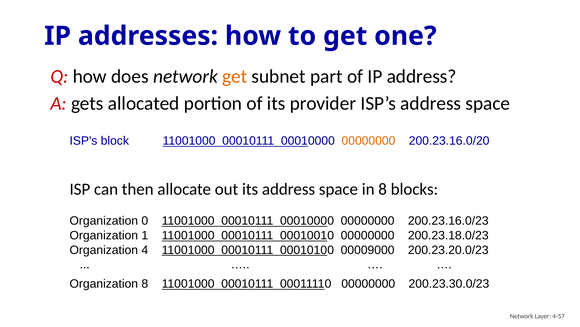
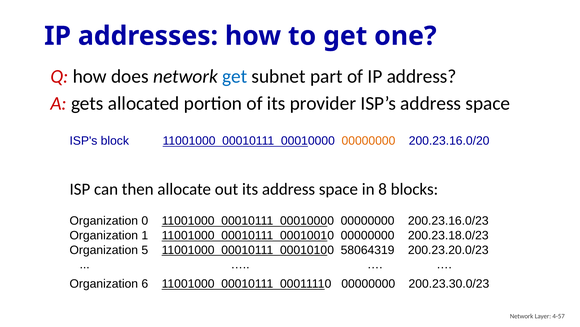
get colour: orange -> blue (235, 76)
4: 4 -> 5 (145, 249)
00009000: 00009000 -> 58064319 (368, 249)
Organization 8: 8 -> 6 (145, 283)
